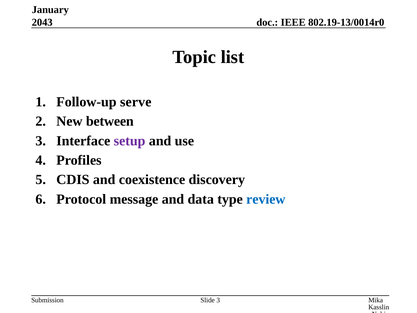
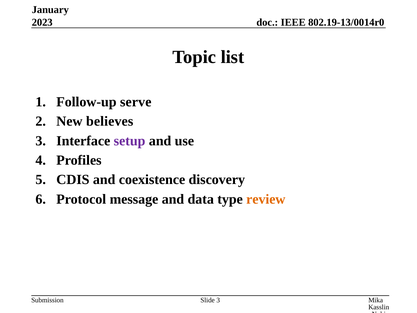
2043: 2043 -> 2023 (42, 22)
between: between -> believes (110, 121)
review colour: blue -> orange (266, 199)
